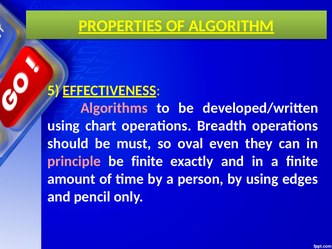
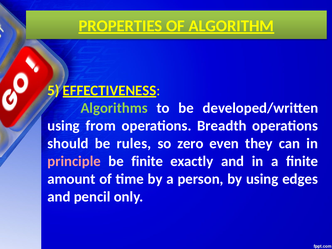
Algorithms colour: pink -> light green (114, 108)
chart: chart -> from (101, 126)
must: must -> rules (134, 144)
oval: oval -> zero (190, 144)
